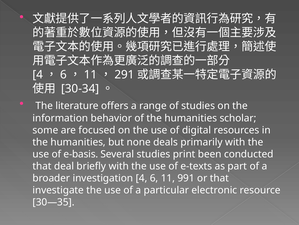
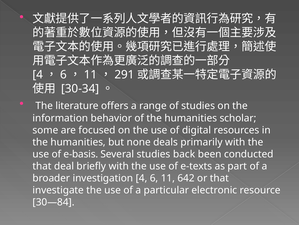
print: print -> back (184, 154)
991: 991 -> 642 (186, 178)
30—35: 30—35 -> 30—84 (54, 201)
